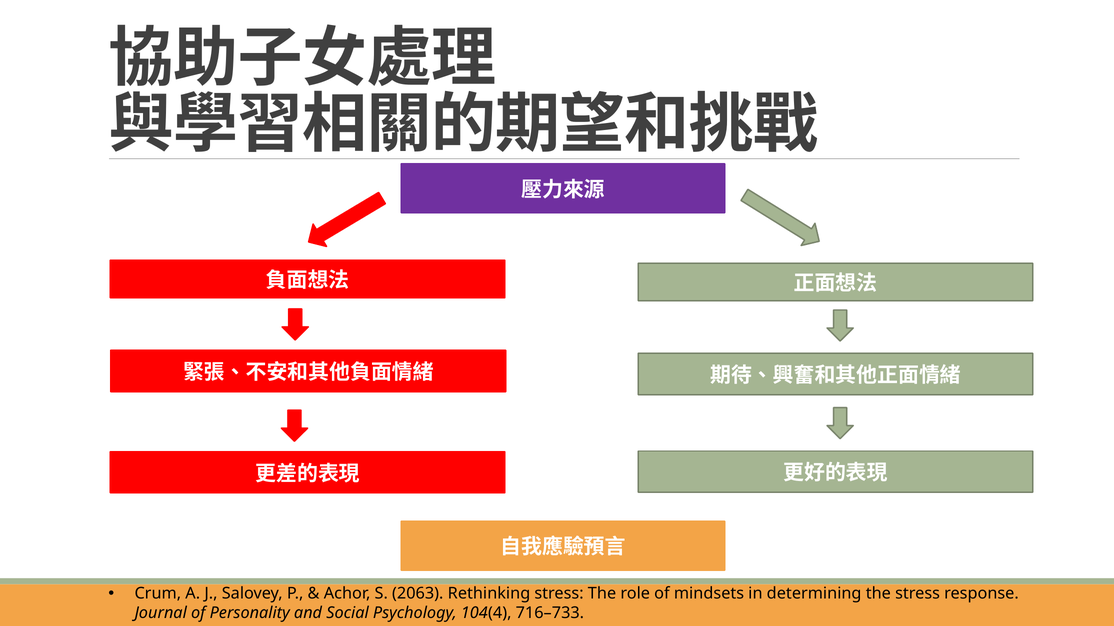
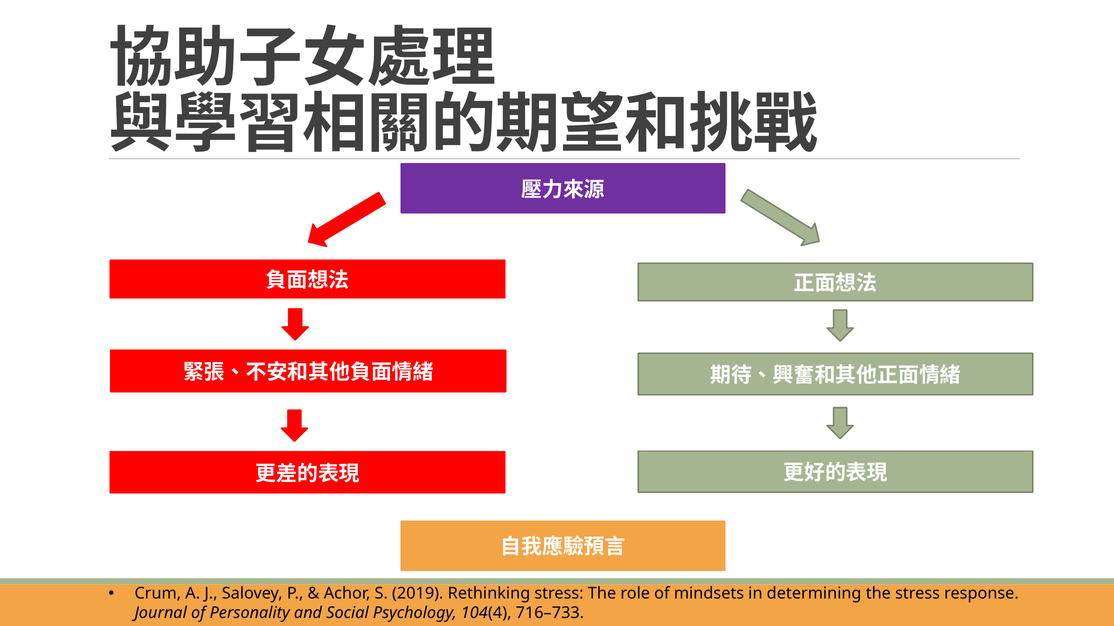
2063: 2063 -> 2019 (418, 594)
